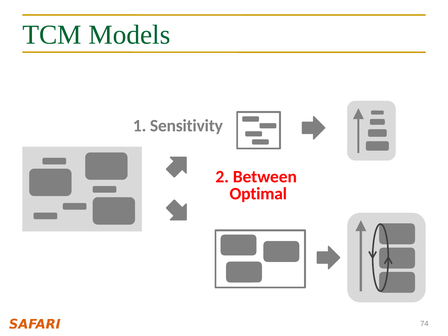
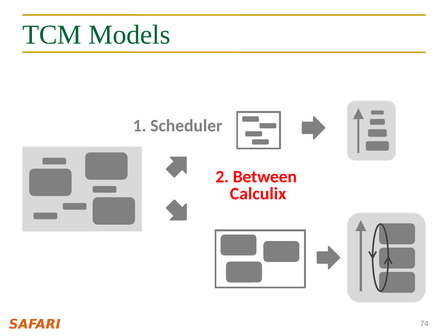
Sensitivity: Sensitivity -> Scheduler (186, 126)
Optimal: Optimal -> Calculix (258, 194)
